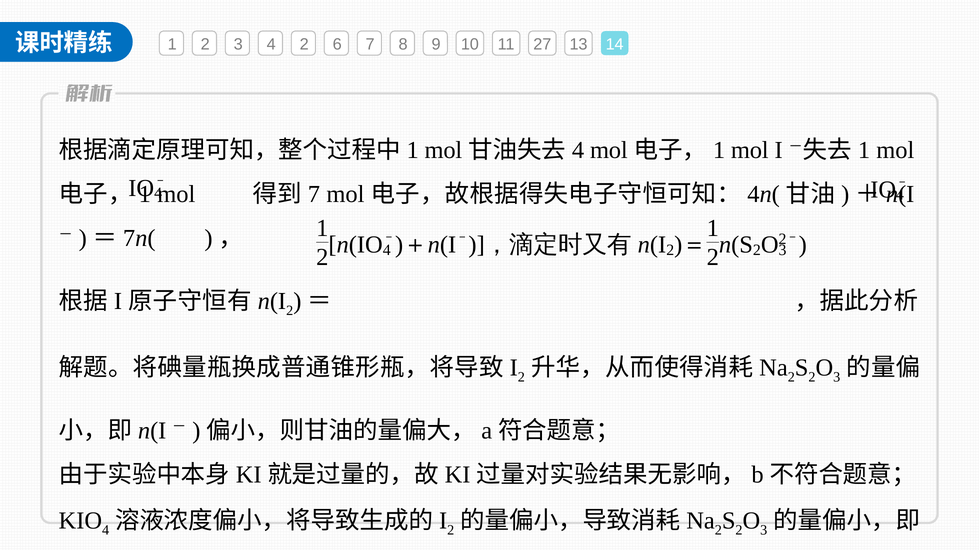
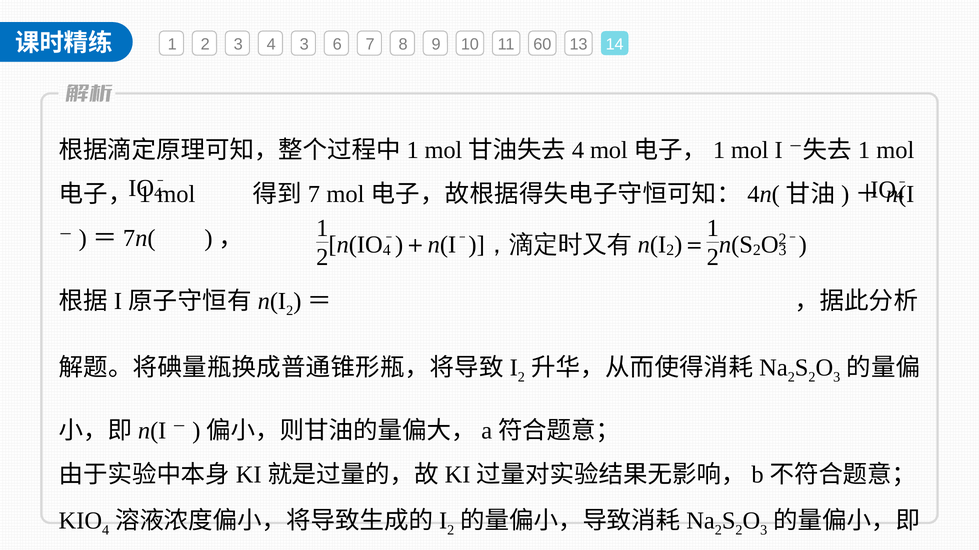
4 2: 2 -> 3 (304, 44)
27: 27 -> 60 (542, 44)
